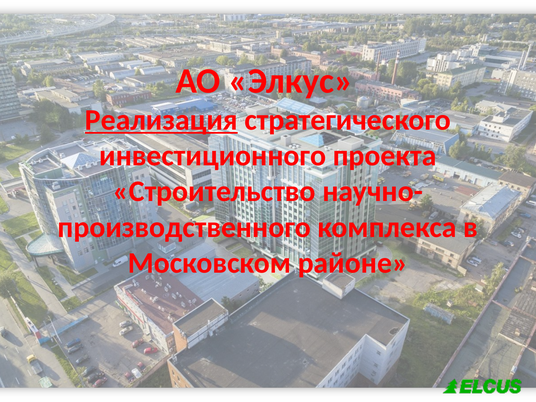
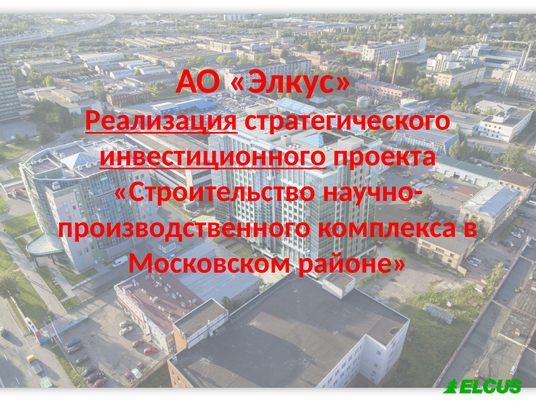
инвестиционного underline: none -> present (213, 156)
